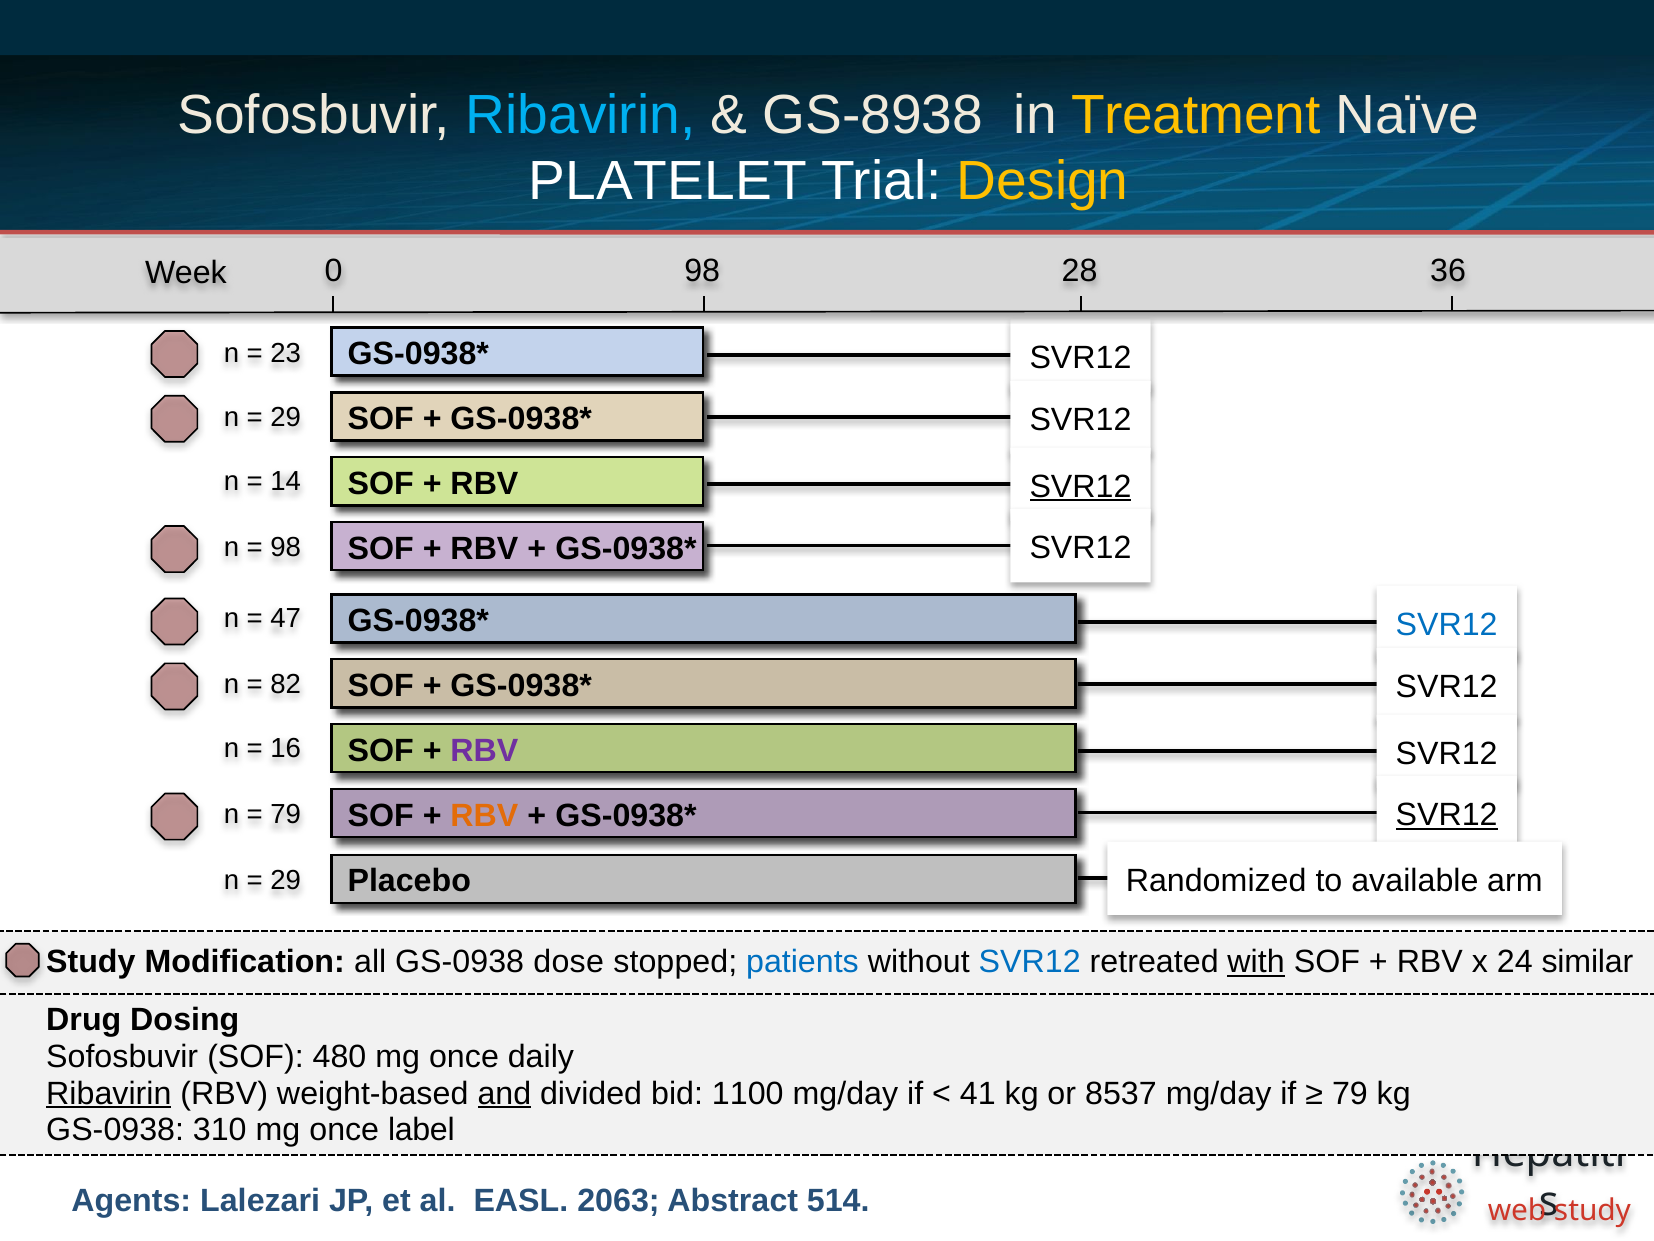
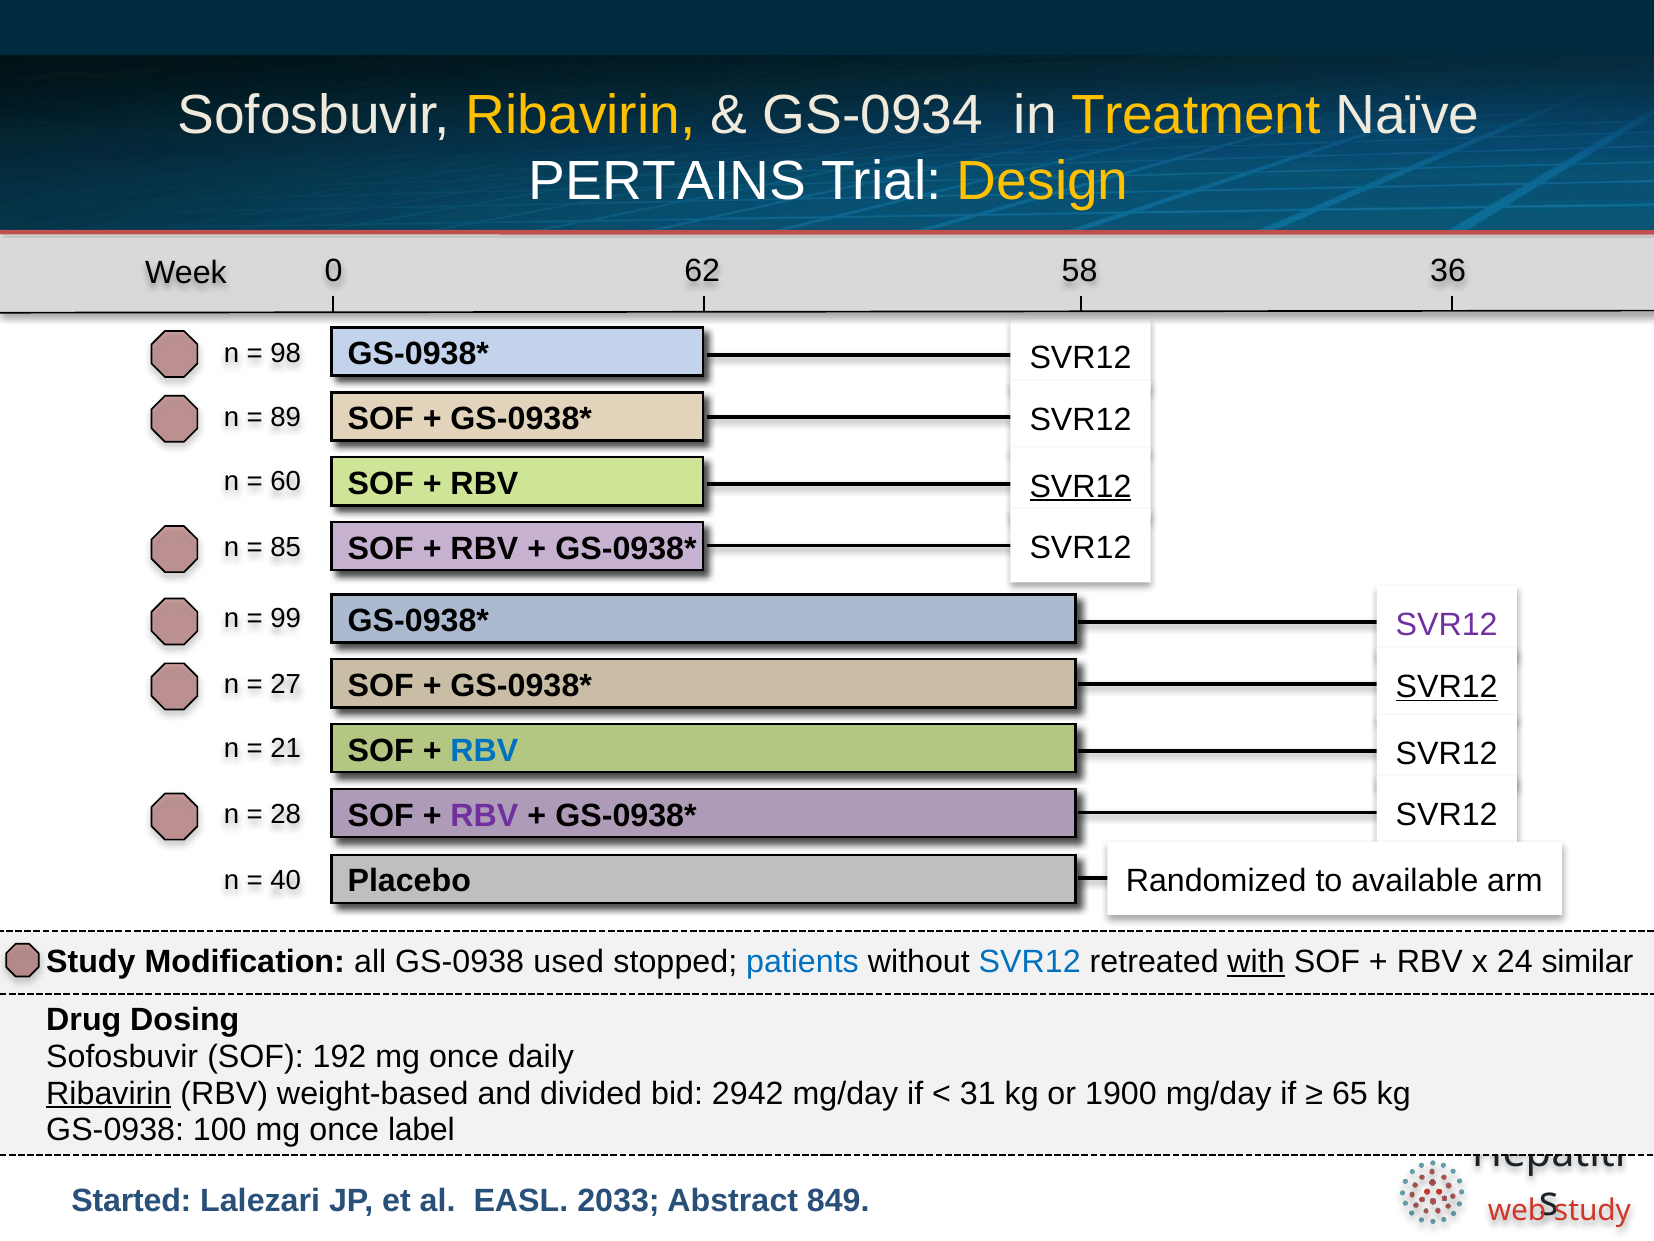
Ribavirin colour: light blue -> yellow (580, 115)
GS-8938: GS-8938 -> GS-0934 (873, 115)
PLATELET: PLATELET -> PERTAINS (668, 182)
28: 28 -> 58 (1080, 271)
Week 98: 98 -> 62 (702, 271)
23: 23 -> 98 (286, 353)
29: 29 -> 89 (286, 417)
14: 14 -> 60 (286, 481)
98: 98 -> 85 (286, 547)
47: 47 -> 99 (286, 618)
SVR12 colour: blue -> purple (1447, 624)
82: 82 -> 27 (286, 684)
SVR12 underline: none -> present (1447, 686)
16: 16 -> 21 (286, 748)
RBV colour: purple -> blue (484, 750)
SVR12 underline: present -> none (1447, 815)
RBV colour: orange -> purple (484, 815)
79: 79 -> 28 (286, 814)
29: 29 -> 40 (286, 880)
dose: dose -> used (569, 961)
480: 480 -> 192 (339, 1056)
and underline: present -> none (504, 1093)
1100: 1100 -> 2942 (748, 1093)
41: 41 -> 31 (978, 1093)
8537: 8537 -> 1900 (1121, 1093)
79: 79 -> 65 (1350, 1093)
310: 310 -> 100 (220, 1130)
Agents: Agents -> Started (131, 1200)
2063: 2063 -> 2033 (618, 1200)
514: 514 -> 849 (838, 1200)
